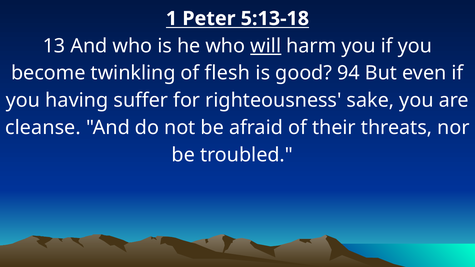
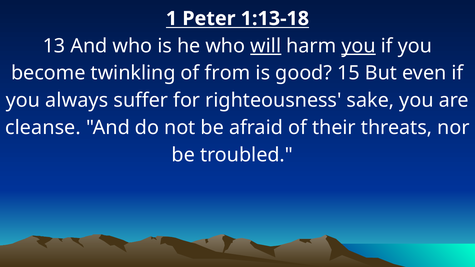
5:13-18: 5:13-18 -> 1:13-18 (275, 19)
you underline: none -> present (359, 46)
flesh: flesh -> from (227, 73)
94: 94 -> 15 (348, 73)
having: having -> always (77, 100)
